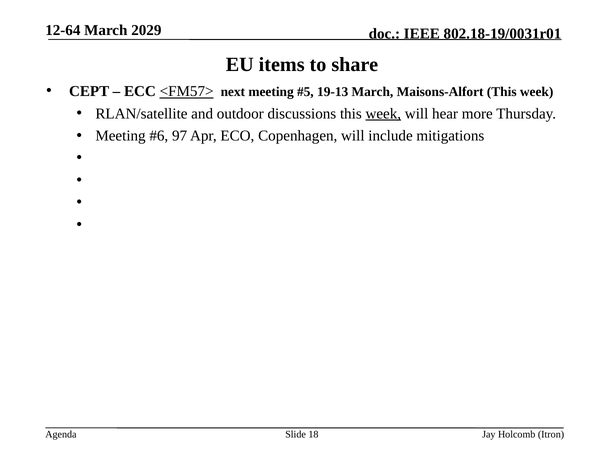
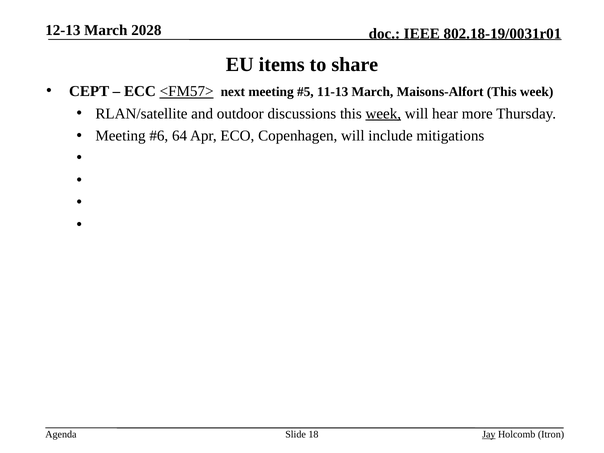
12-64: 12-64 -> 12-13 (63, 30)
2029: 2029 -> 2028 (146, 30)
19-13: 19-13 -> 11-13 (333, 92)
97: 97 -> 64 (180, 136)
Jay underline: none -> present (489, 434)
